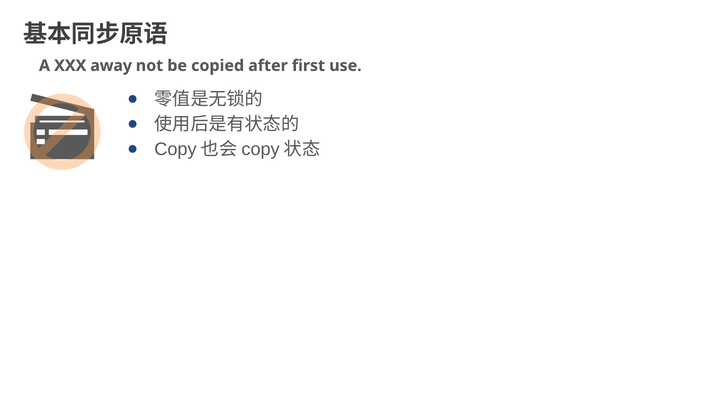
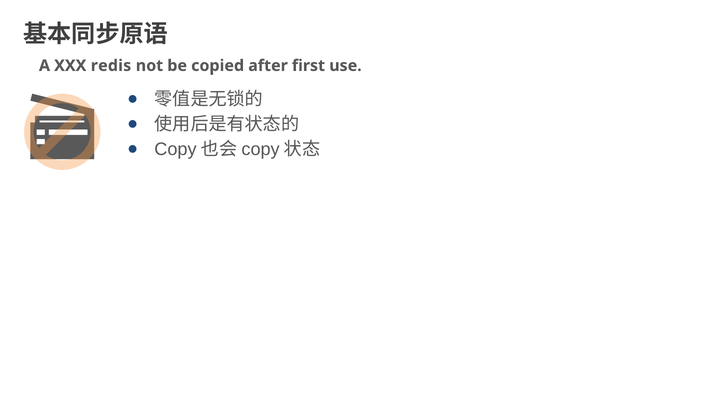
away: away -> redis (111, 66)
